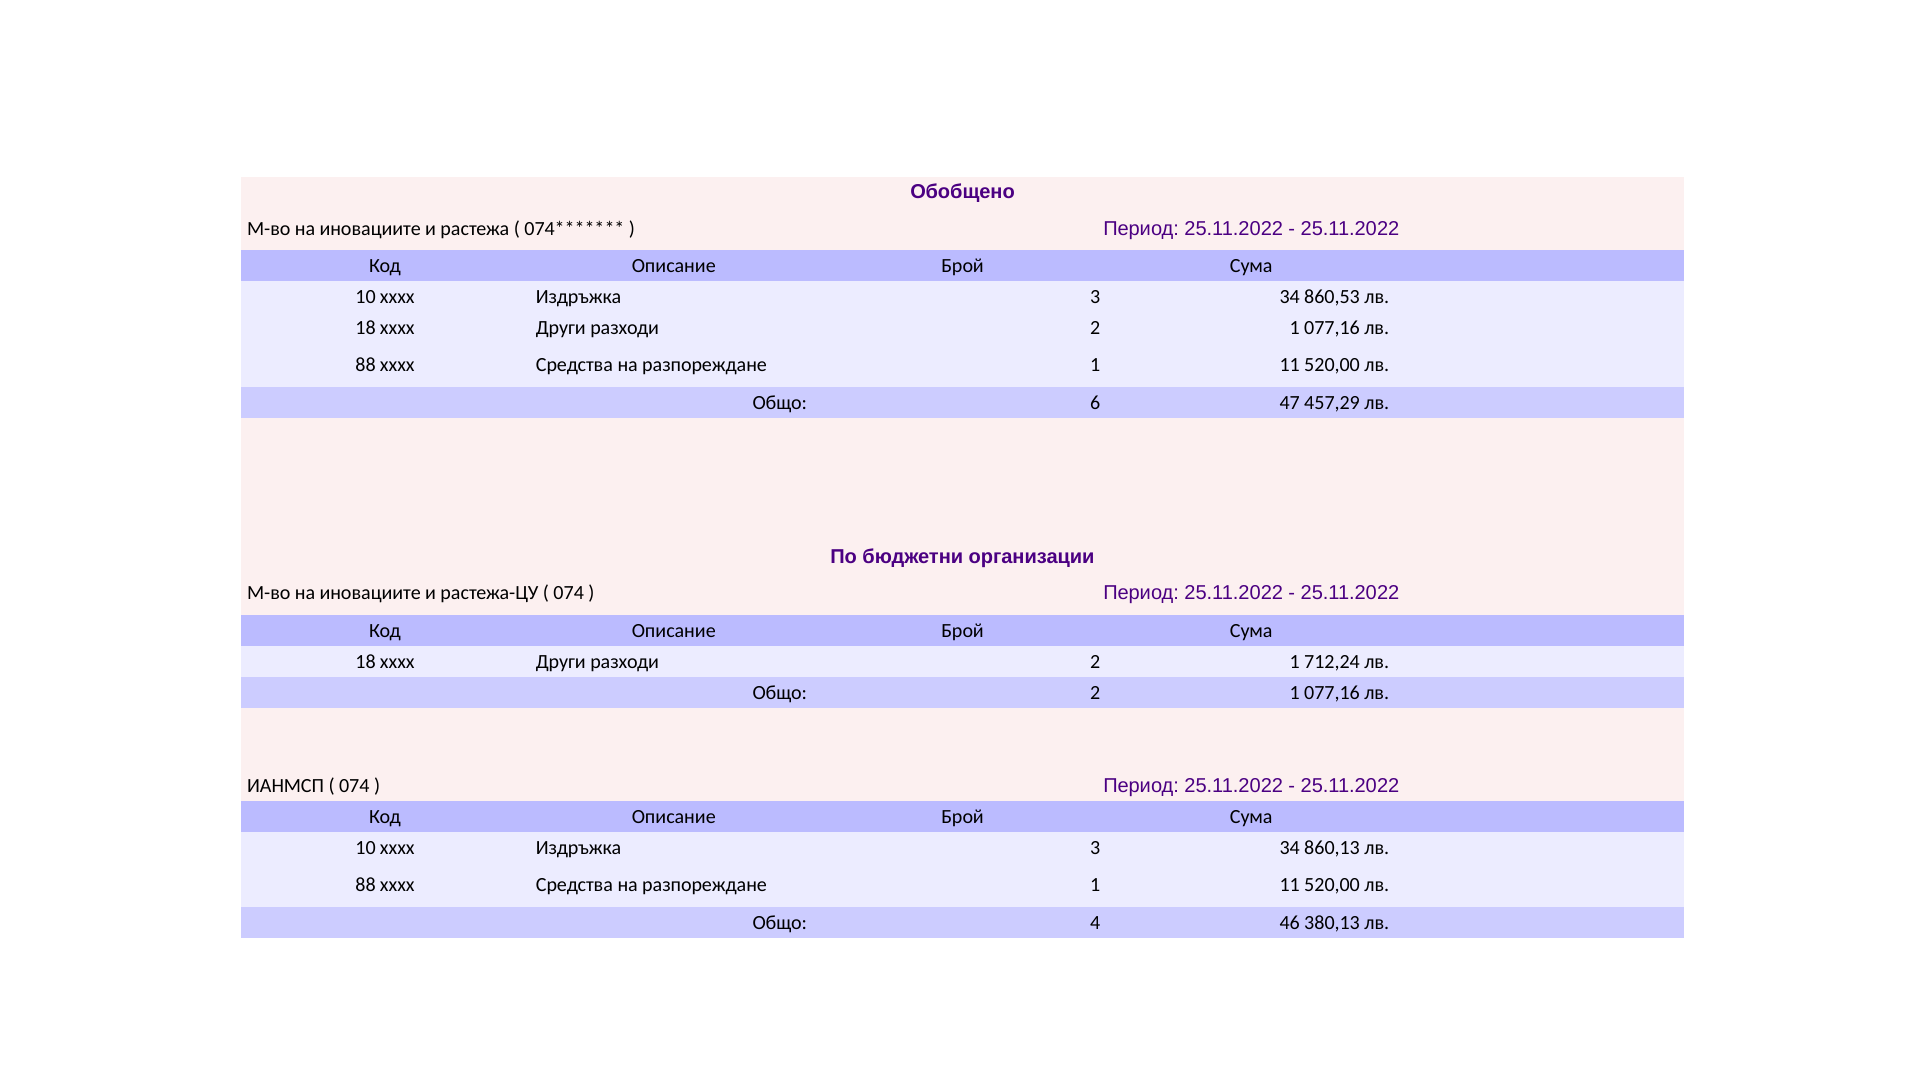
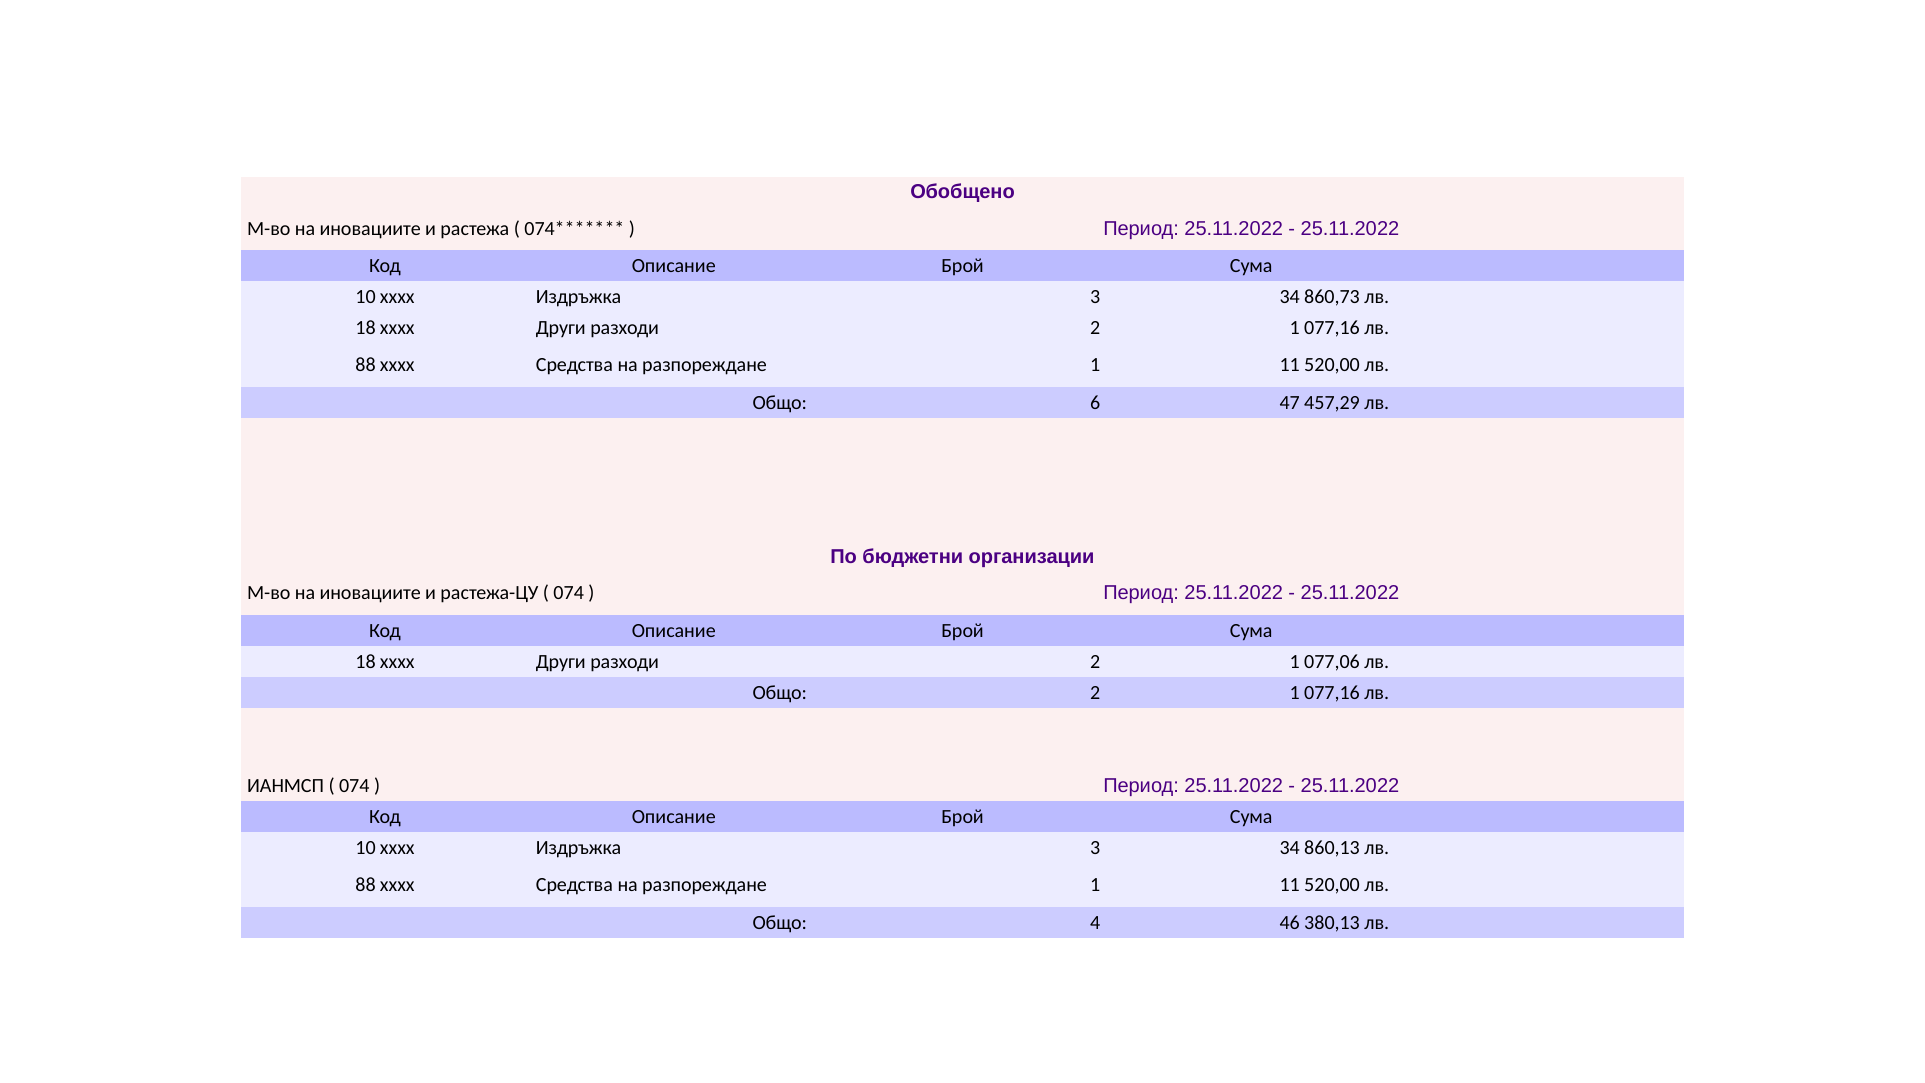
860,53: 860,53 -> 860,73 (1332, 297)
712,24: 712,24 -> 077,06 (1332, 662)
